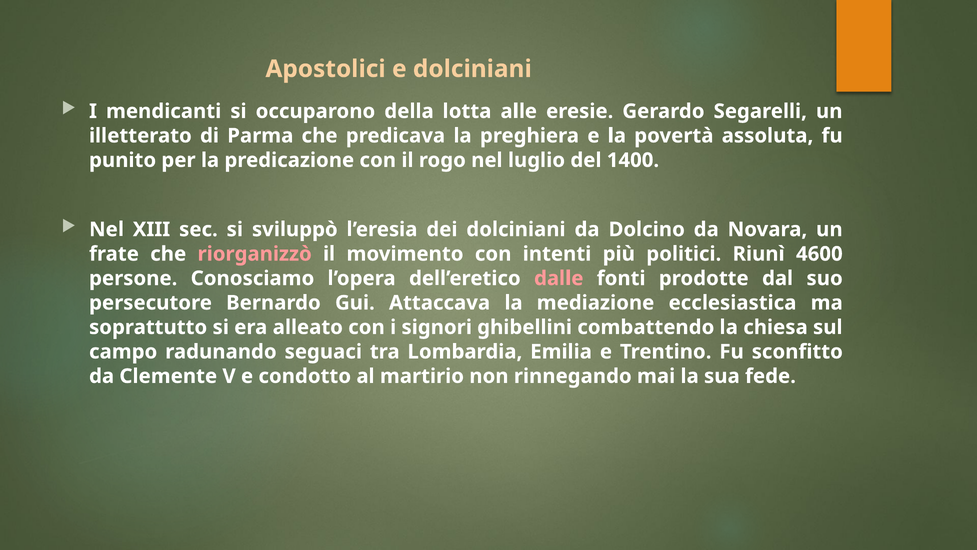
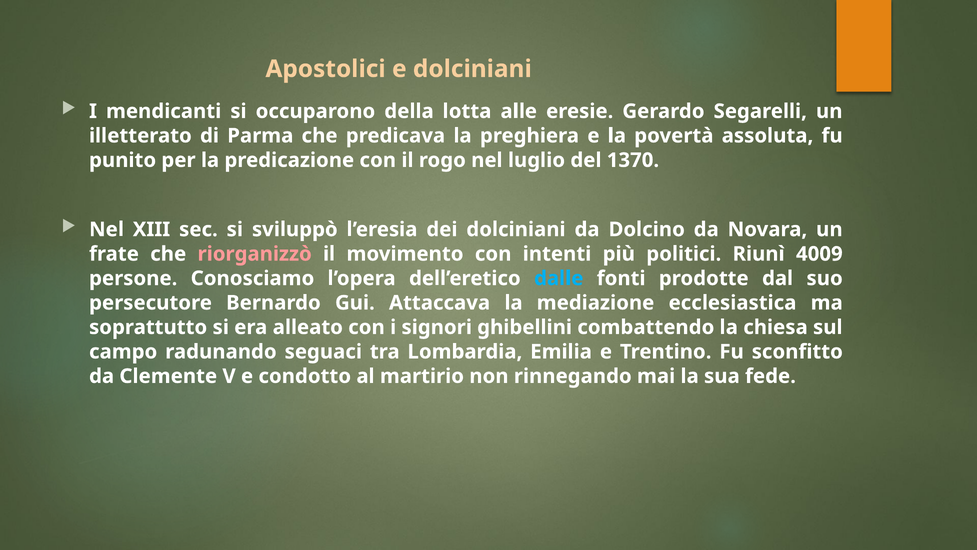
1400: 1400 -> 1370 (633, 160)
4600: 4600 -> 4009 (819, 254)
dalle colour: pink -> light blue (559, 278)
